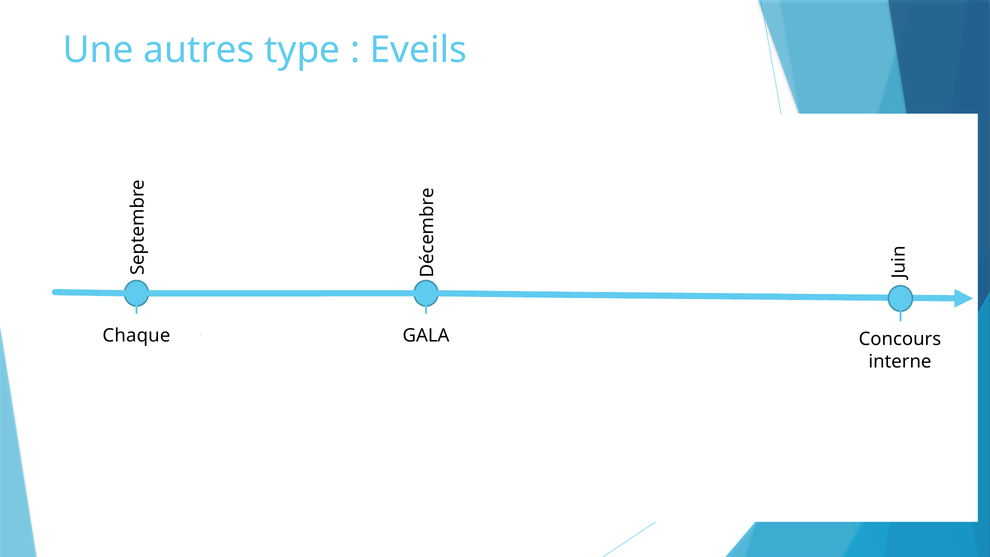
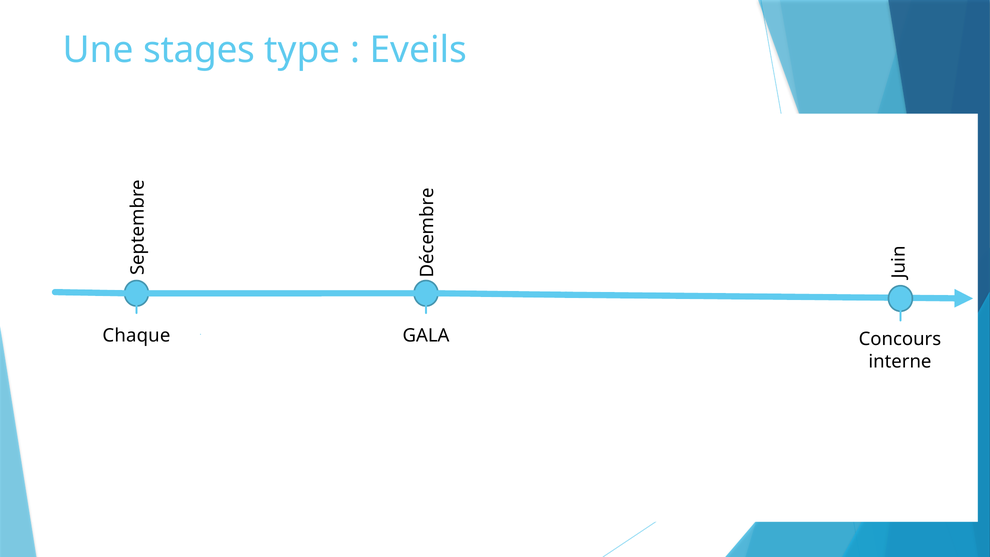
autres: autres -> stages (199, 50)
